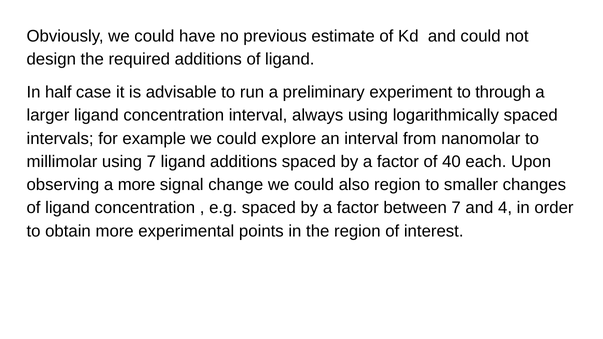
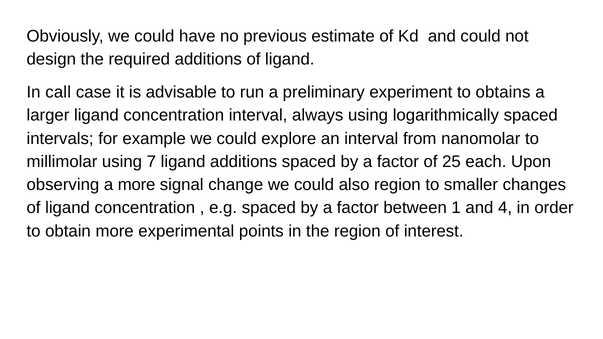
half: half -> call (58, 92)
through: through -> obtains (503, 92)
40: 40 -> 25 (451, 162)
between 7: 7 -> 1 (456, 208)
